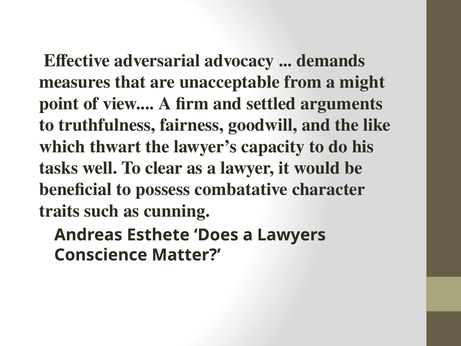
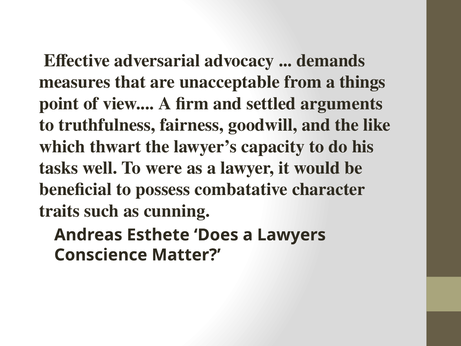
might: might -> things (362, 82)
clear: clear -> were (164, 168)
